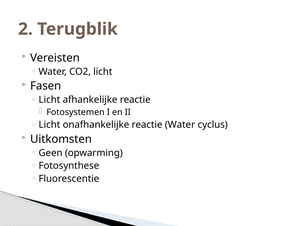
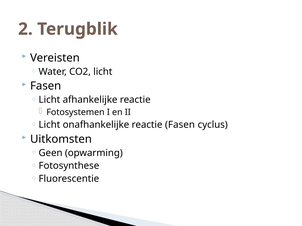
reactie Water: Water -> Fasen (180, 125)
